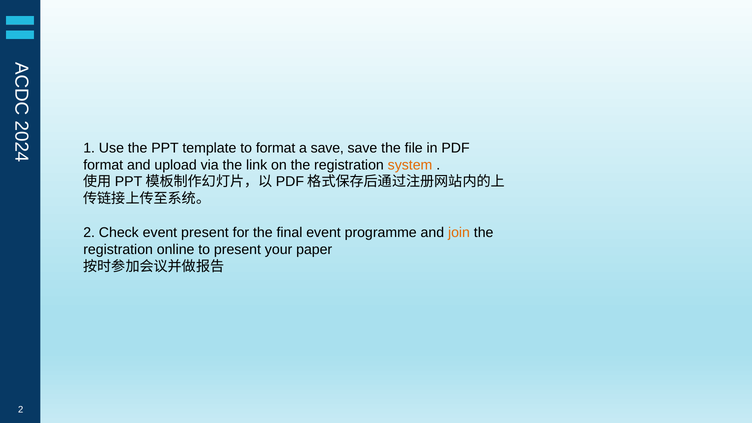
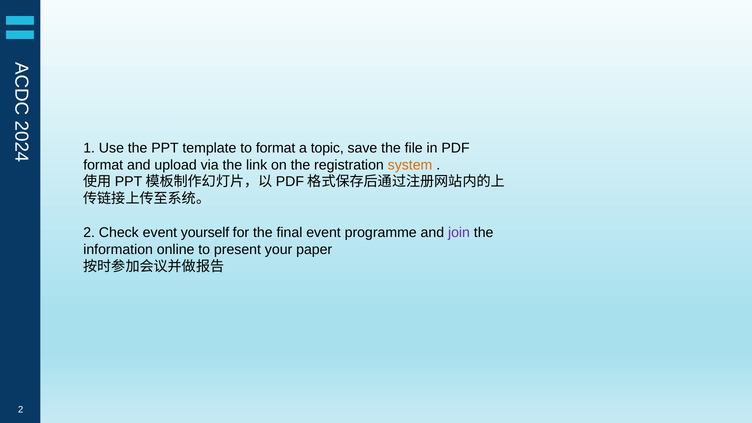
a save: save -> topic (327, 148)
event present: present -> yourself (205, 233)
join colour: orange -> purple (459, 233)
registration: registration -> information (118, 250)
